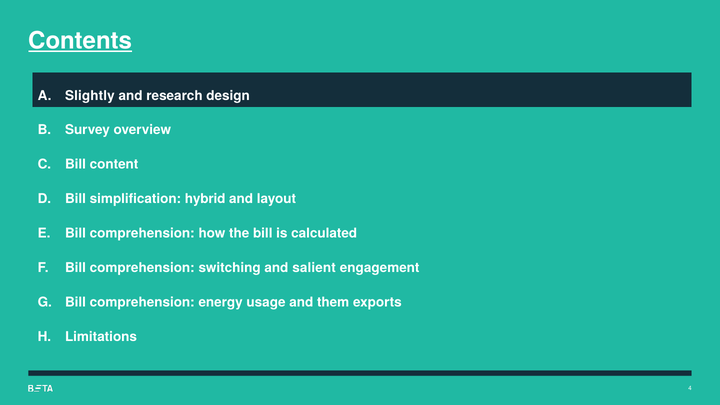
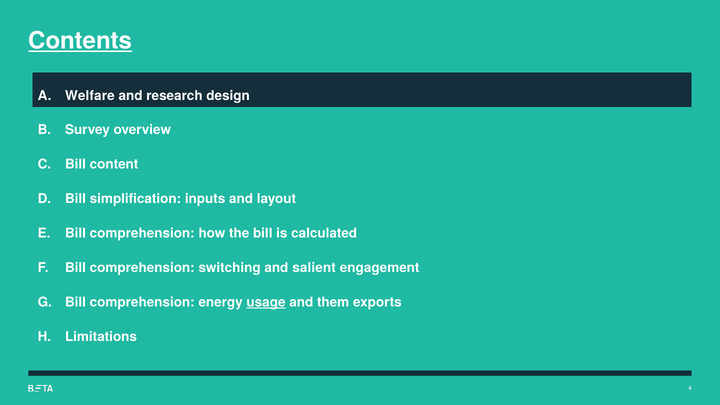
Slightly: Slightly -> Welfare (90, 96)
hybrid: hybrid -> inputs (205, 199)
usage underline: none -> present (266, 302)
